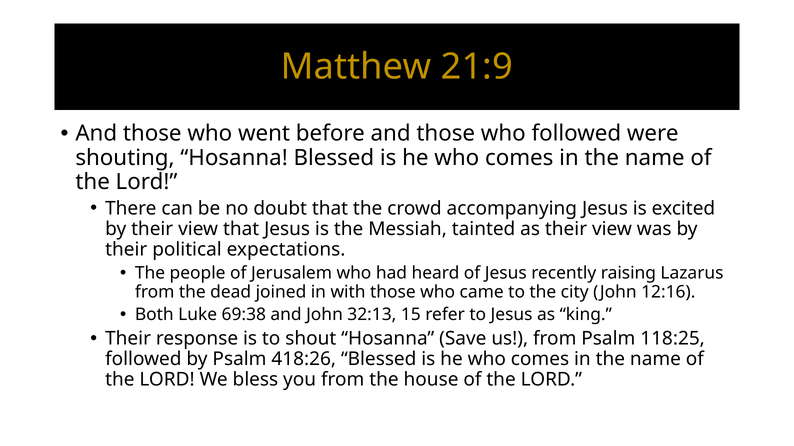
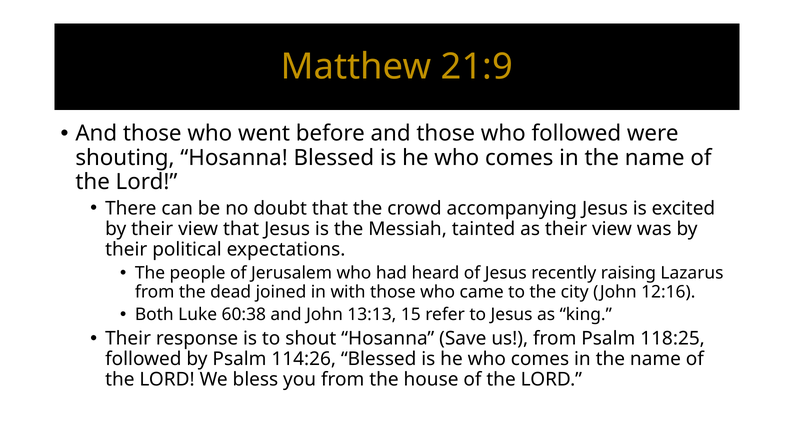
69:38: 69:38 -> 60:38 (244, 315)
32:13: 32:13 -> 13:13 (372, 315)
418:26: 418:26 -> 114:26 (304, 359)
